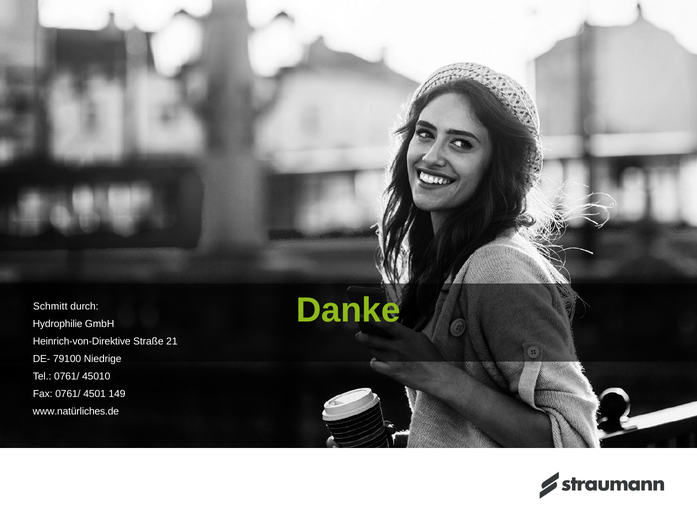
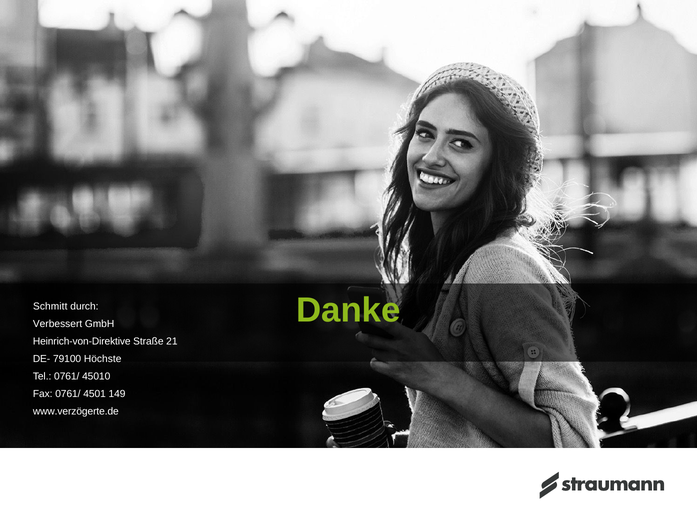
Hydrophilie: Hydrophilie -> Verbessert (58, 324)
Niedrige: Niedrige -> Höchste (103, 359)
www.natürliches.de: www.natürliches.de -> www.verzögerte.de (76, 411)
